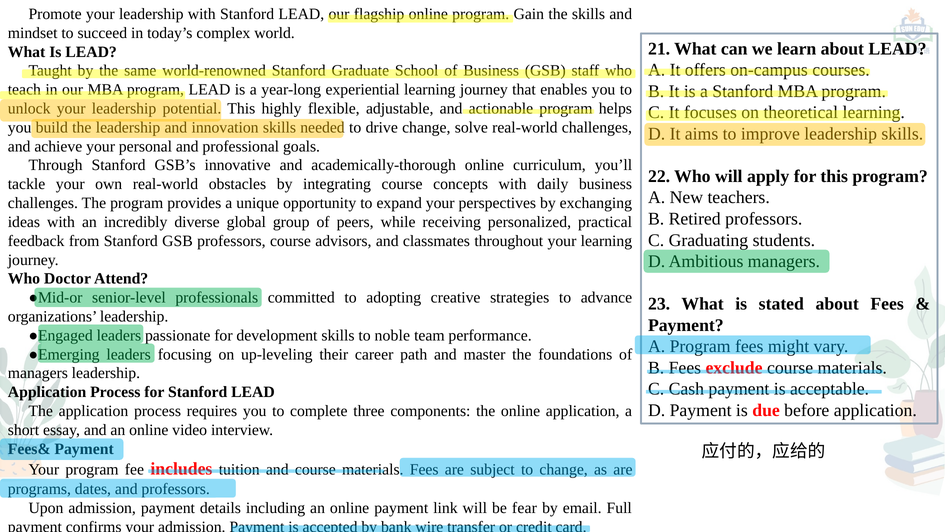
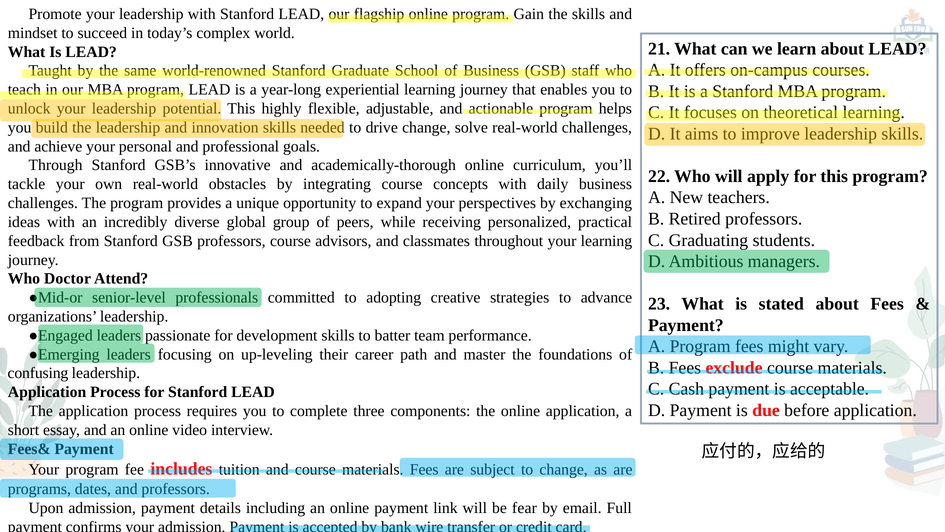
noble: noble -> batter (392, 335)
managers: managers -> confusing (38, 373)
